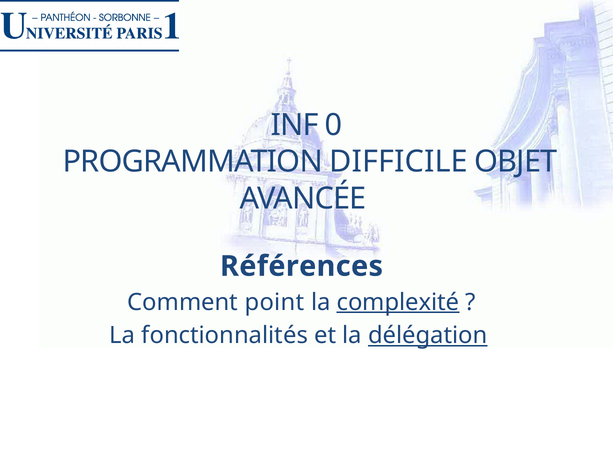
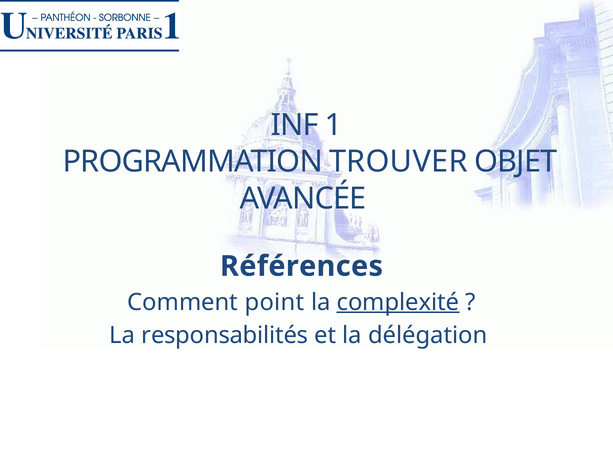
0: 0 -> 1 (334, 125)
DIFFICILE: DIFFICILE -> TROUVER (398, 162)
fonctionnalités: fonctionnalités -> responsabilités (225, 336)
délégation underline: present -> none (428, 336)
